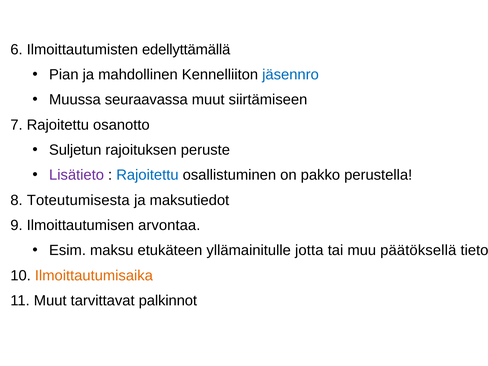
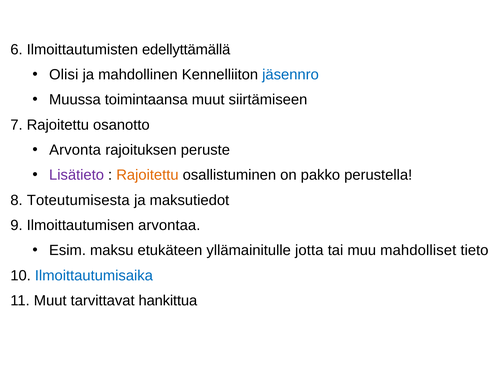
Pian: Pian -> Olisi (64, 75)
seuraavassa: seuraavassa -> toimintaansa (146, 100)
Suljetun: Suljetun -> Arvonta (75, 150)
Rajoitettu colour: blue -> orange (147, 175)
päätöksellä: päätöksellä -> mahdolliset (418, 250)
Ilmoittautumisaika colour: orange -> blue (94, 275)
palkinnot: palkinnot -> hankittua (168, 301)
